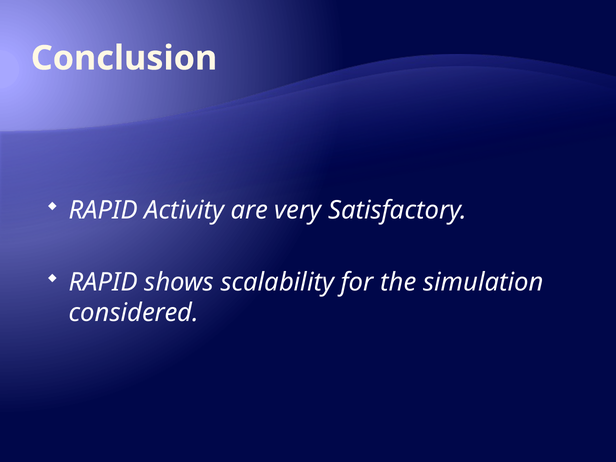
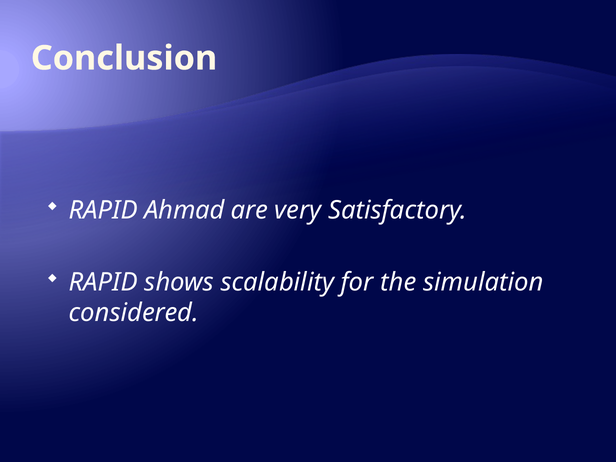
Activity: Activity -> Ahmad (184, 210)
